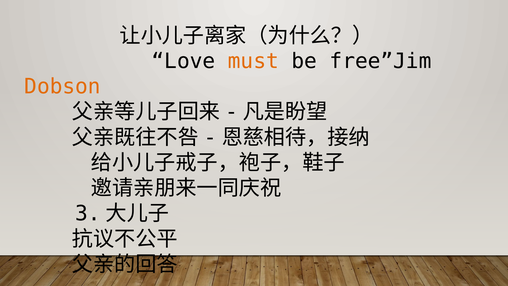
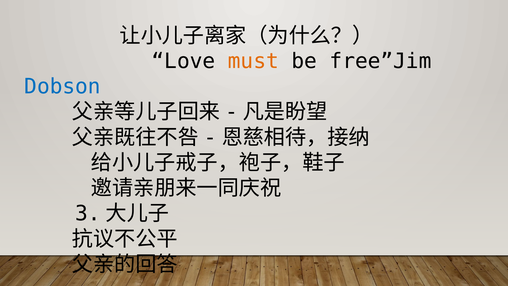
Dobson colour: orange -> blue (62, 86)
